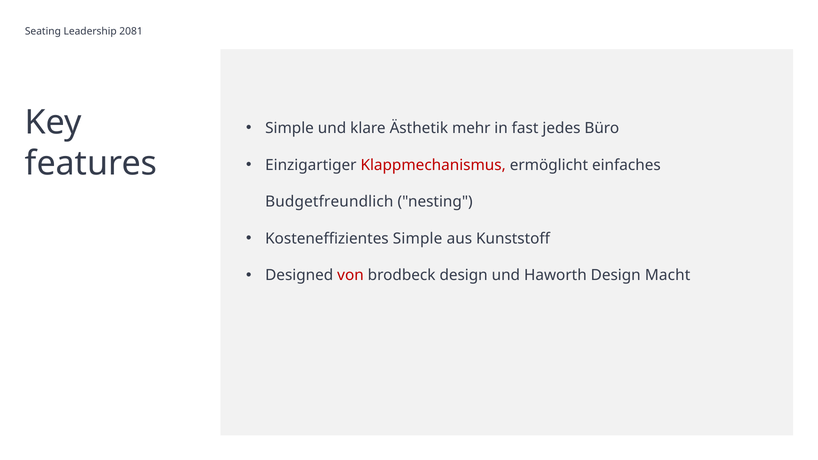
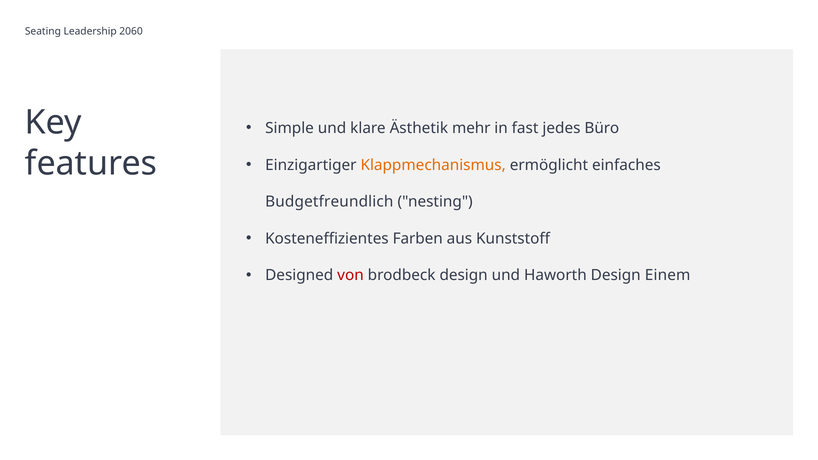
2081: 2081 -> 2060 (131, 32)
Klappmechanismus colour: red -> orange (433, 165)
Kosteneffizientes Simple: Simple -> Farben (418, 239)
Macht: Macht -> Einem (668, 276)
